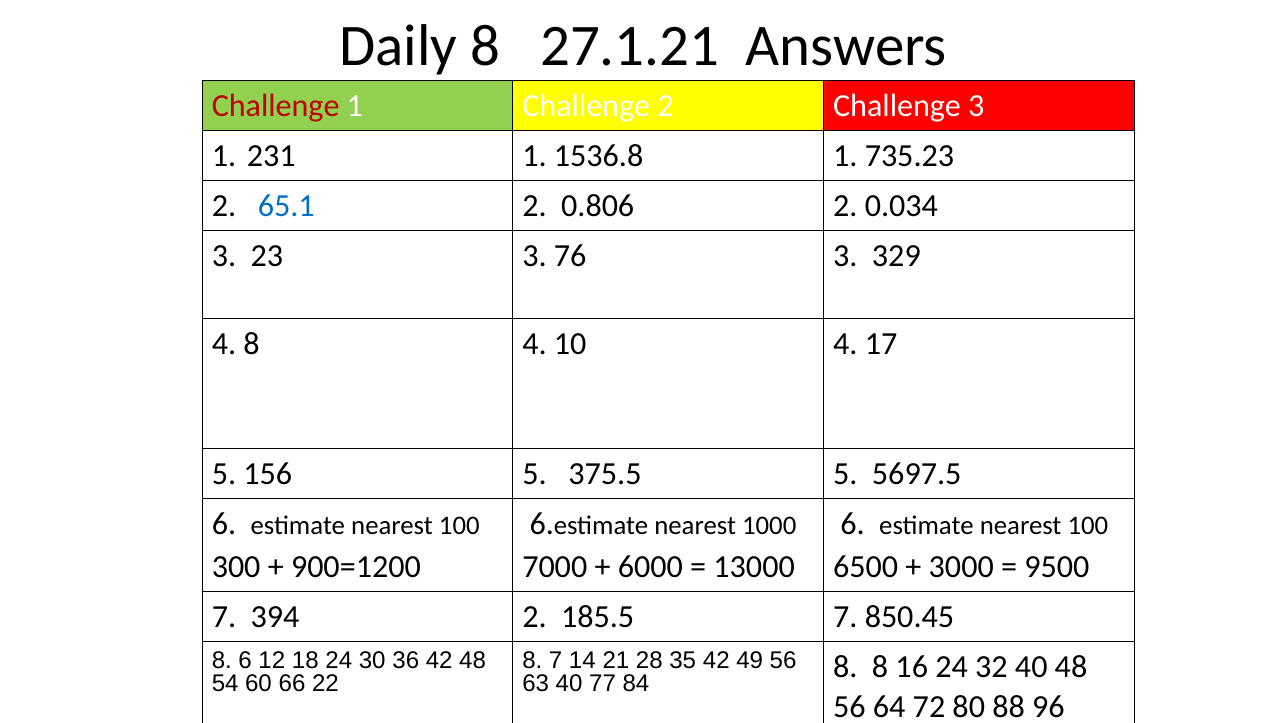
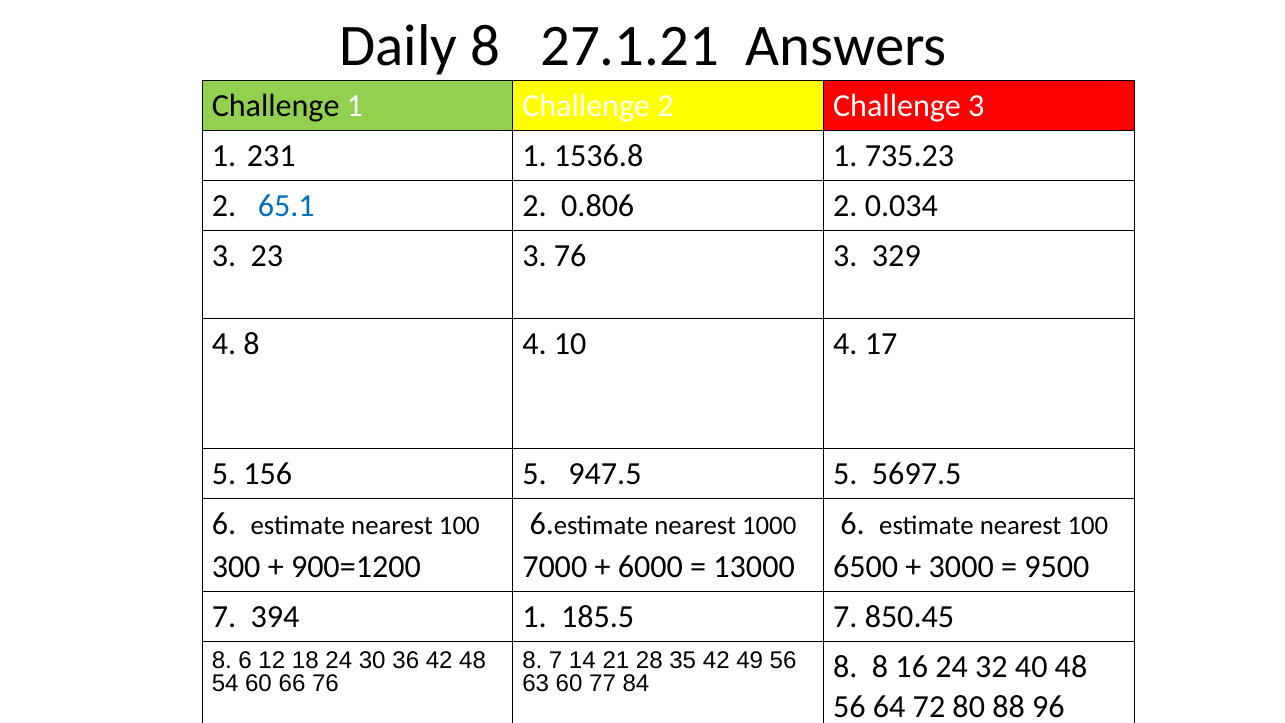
Challenge colour: red -> black (276, 106)
375.5: 375.5 -> 947.5 (605, 474)
394 2: 2 -> 1 (534, 617)
66 22: 22 -> 76 (325, 683)
63 40: 40 -> 60 (569, 683)
